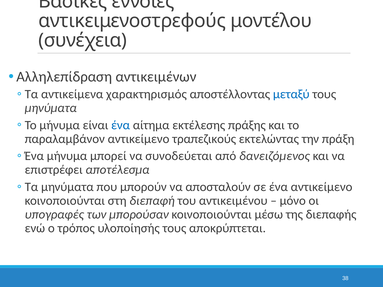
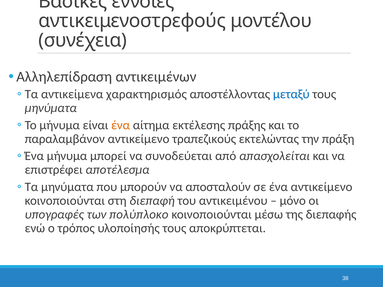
ένα colour: blue -> orange (121, 125)
δανειζόμενος: δανειζόμενος -> απασχολείται (275, 156)
μπορούσαν: μπορούσαν -> πολύπλοκο (139, 215)
